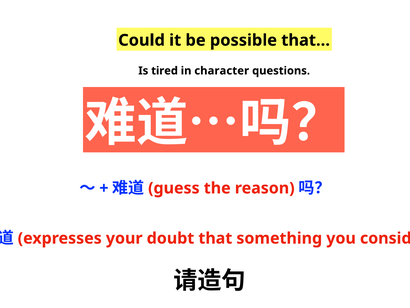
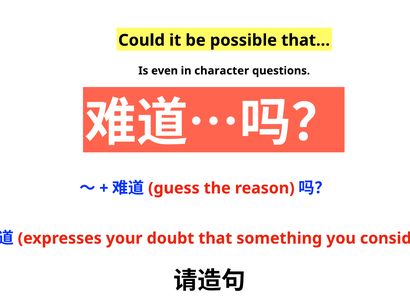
tired: tired -> even (165, 71)
